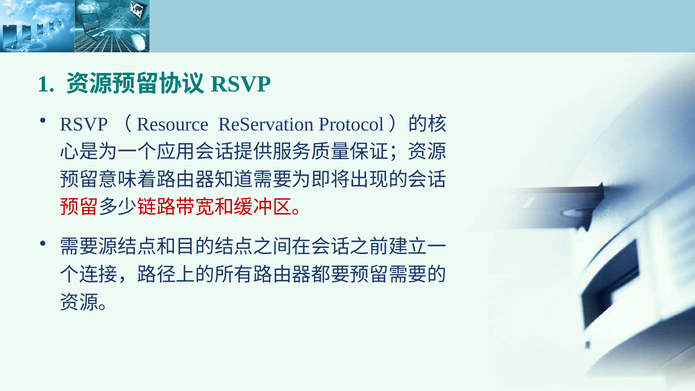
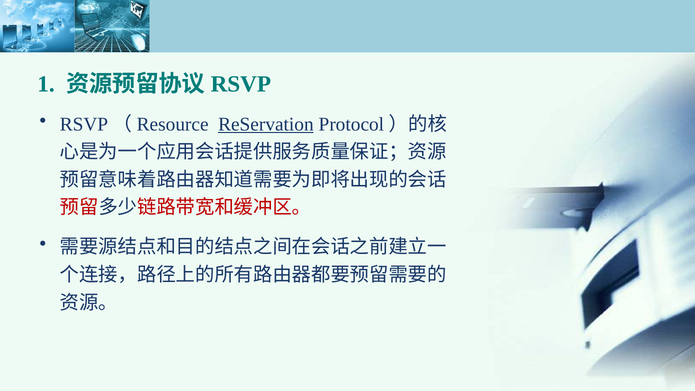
ReServation underline: none -> present (266, 124)
